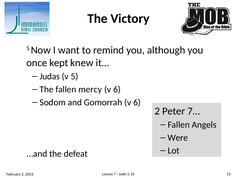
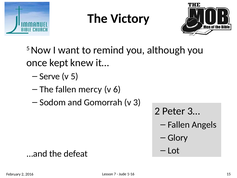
Judas: Judas -> Serve (50, 76)
Gomorrah v 6: 6 -> 3 (137, 102)
7…: 7… -> 3… (194, 111)
Were: Were -> Glory (178, 137)
